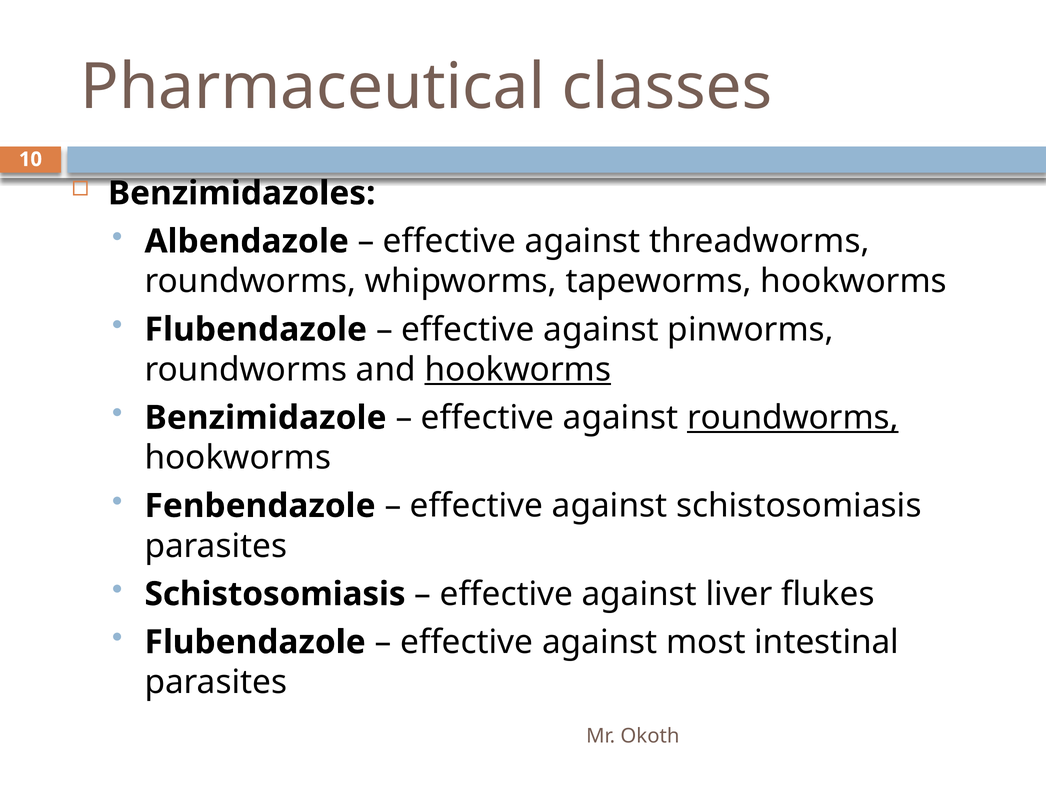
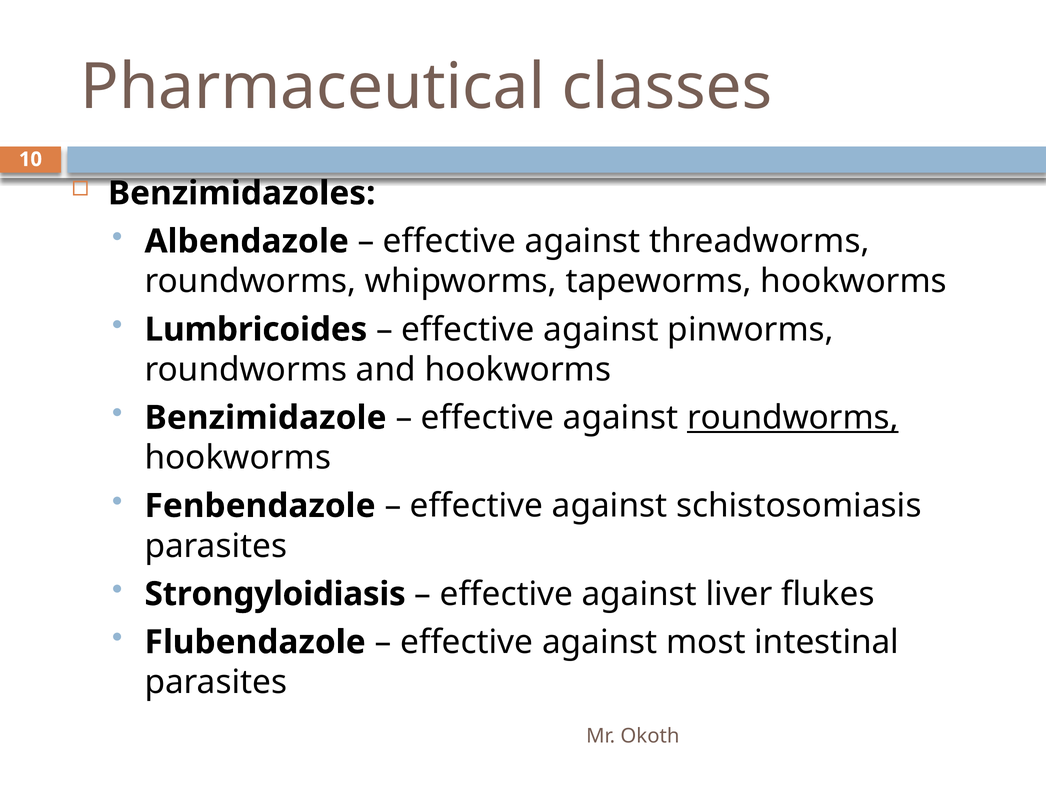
Flubendazole: Flubendazole -> Lumbricoides (256, 329)
hookworms underline: present -> none (518, 369)
Schistosomiasis: Schistosomiasis -> Strongyloidiasis (275, 594)
